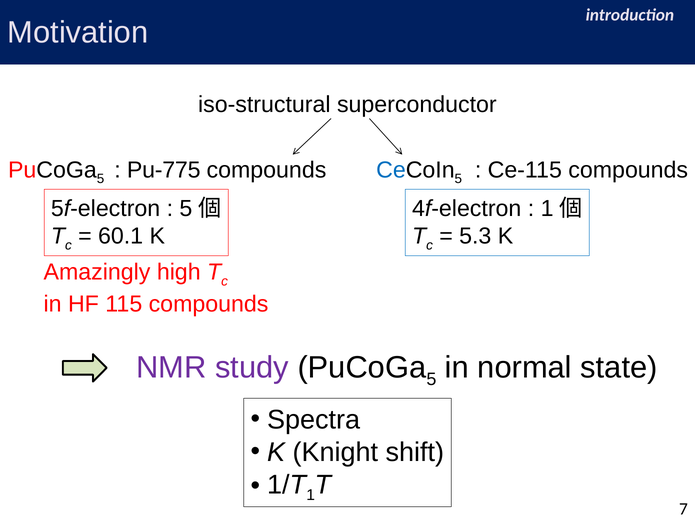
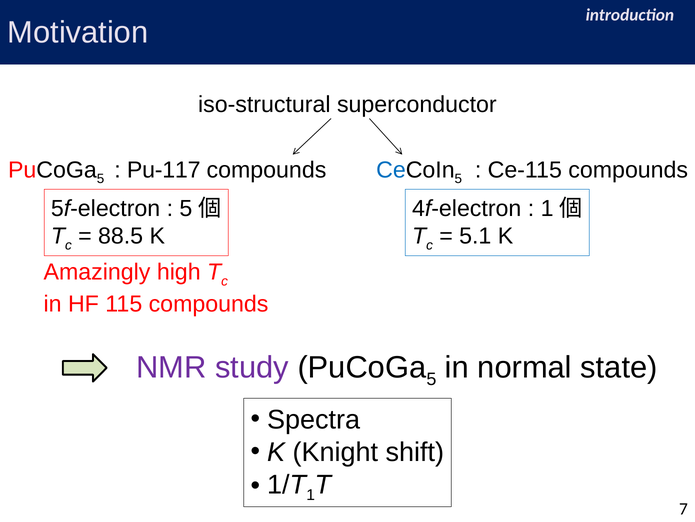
Pu-775: Pu-775 -> Pu-117 (164, 170)
60.1: 60.1 -> 88.5 (121, 236)
5.3: 5.3 -> 5.1 (475, 236)
